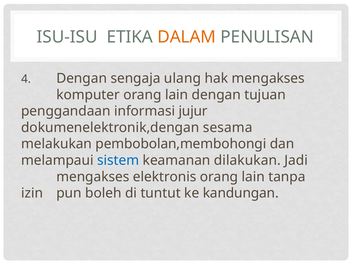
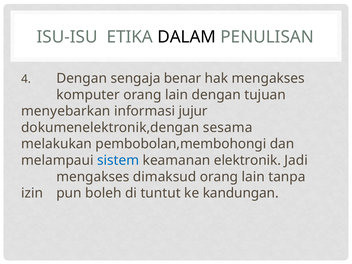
DALAM colour: orange -> black (187, 37)
ulang: ulang -> benar (183, 78)
penggandaan: penggandaan -> menyebarkan (66, 111)
dilakukan: dilakukan -> elektronik (247, 160)
elektronis: elektronis -> dimaksud (165, 177)
